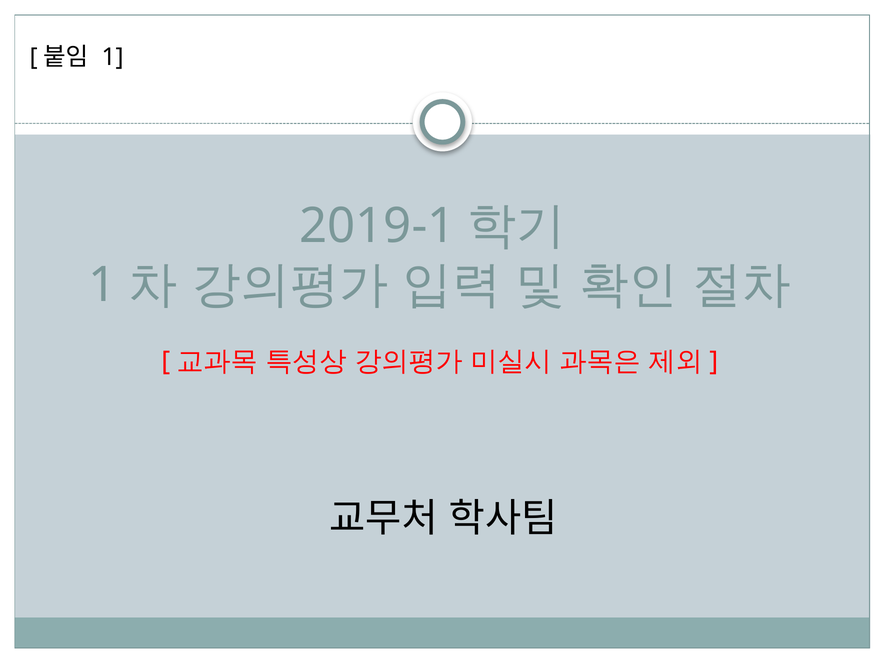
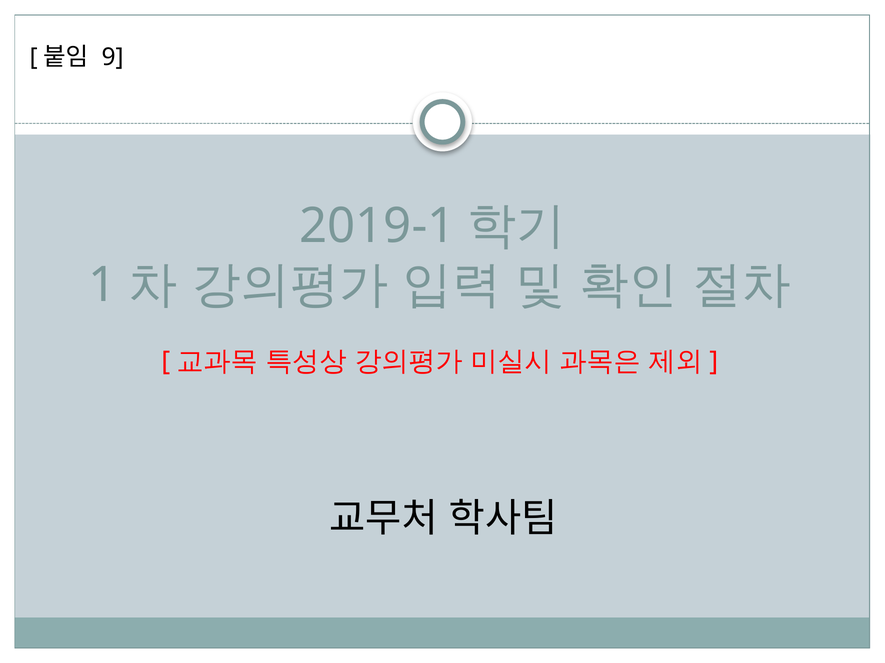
1: 1 -> 9 (113, 57)
